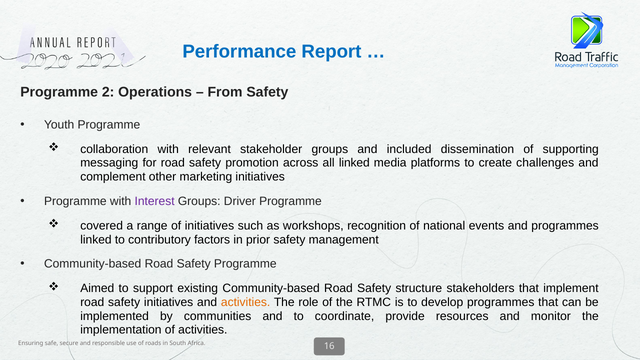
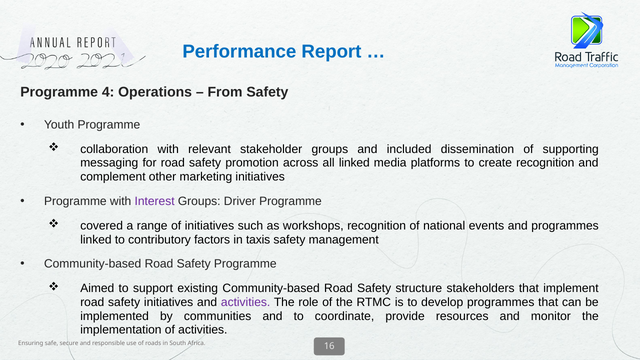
2: 2 -> 4 (108, 92)
create challenges: challenges -> recognition (545, 163)
prior: prior -> taxis (258, 240)
activities colour: orange -> purple (246, 302)
